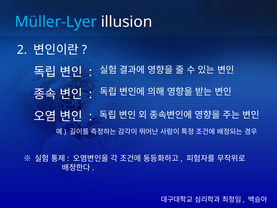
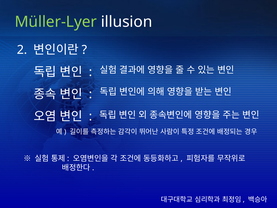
Müller-Lyer colour: light blue -> light green (56, 22)
